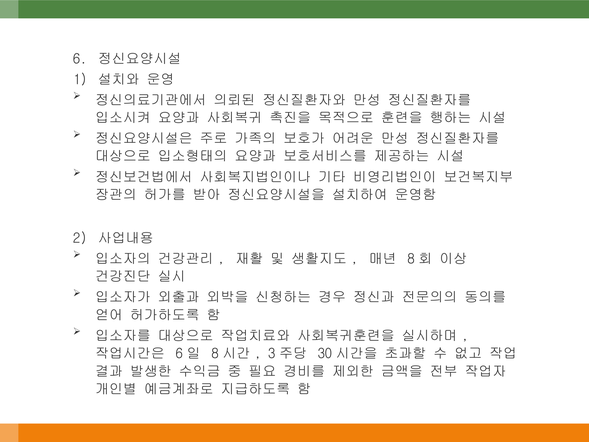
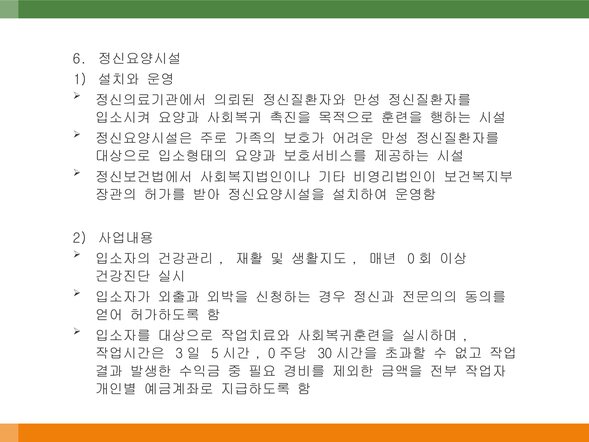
8: 8 -> 0 (411, 259)
6: 6 -> 3 (179, 353)
8: 8 -> 5 (215, 353)
3: 3 -> 0 (272, 353)
